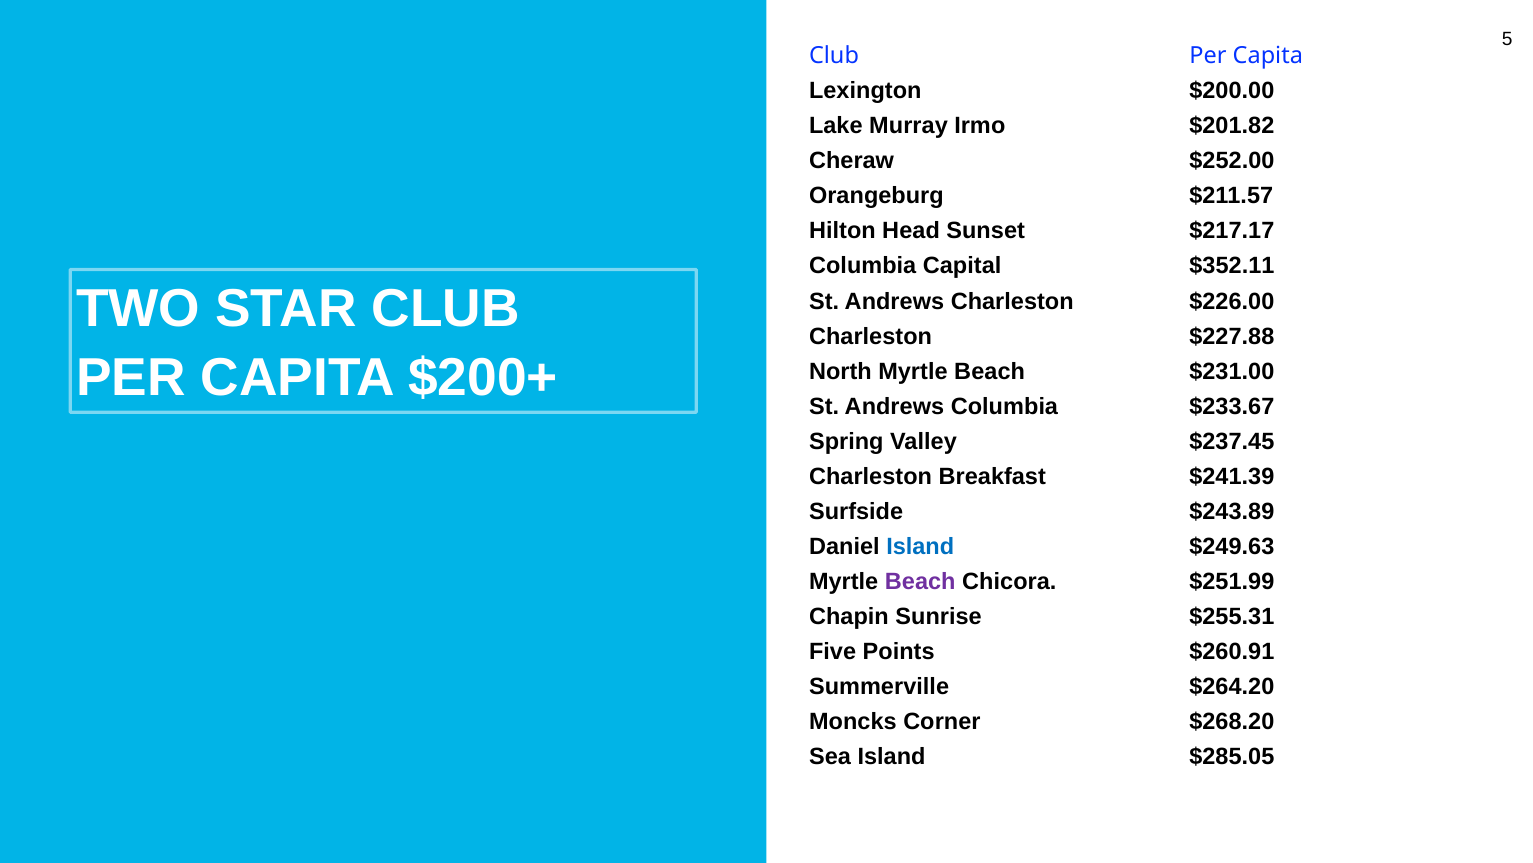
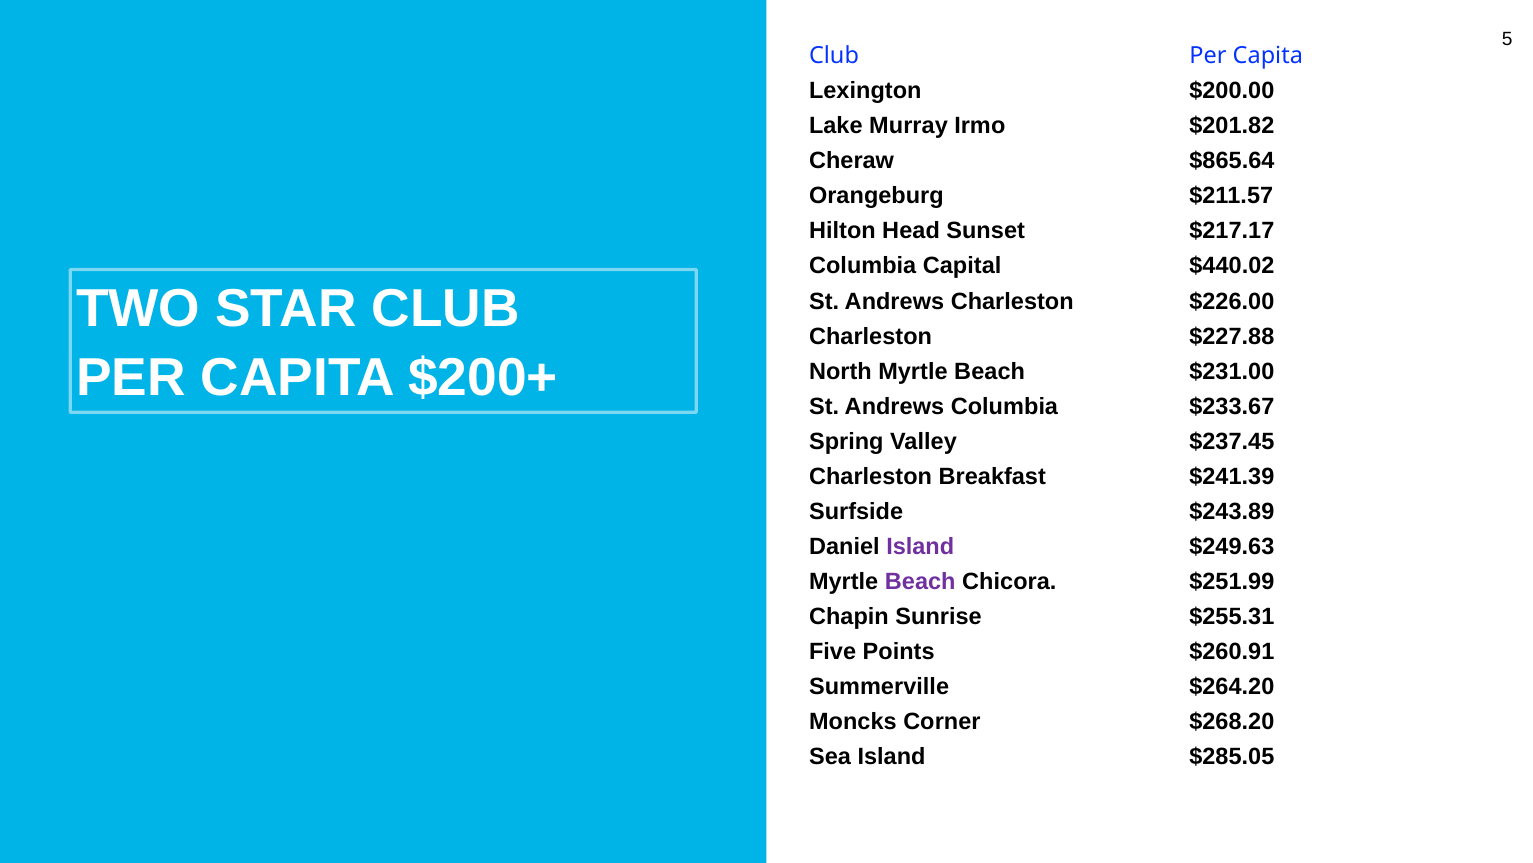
$252.00: $252.00 -> $865.64 (1232, 161)
$352.11: $352.11 -> $440.02 (1232, 266)
Island colour: blue -> purple (920, 546)
